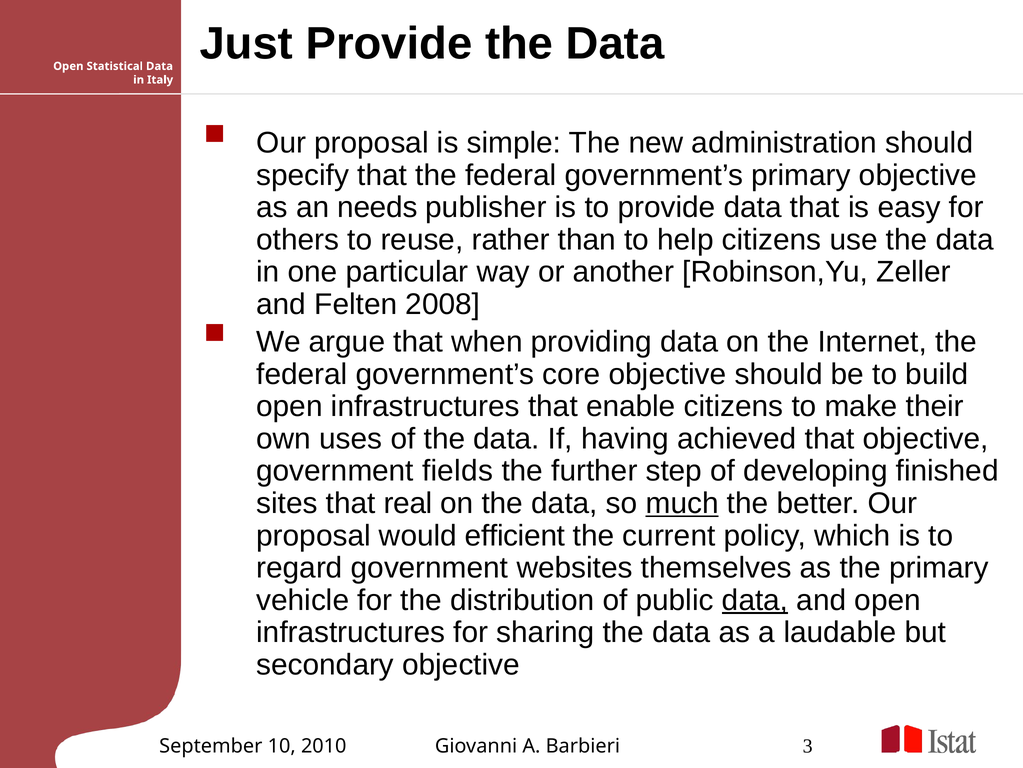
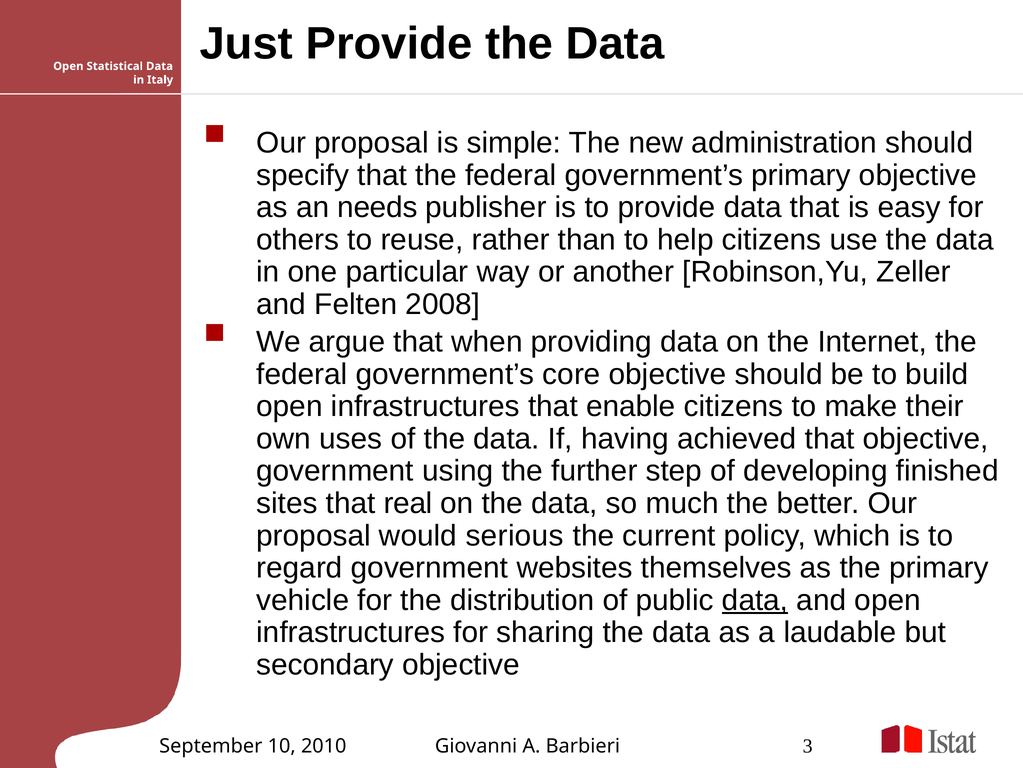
fields: fields -> using (458, 471)
much underline: present -> none (682, 503)
efficient: efficient -> serious (515, 535)
